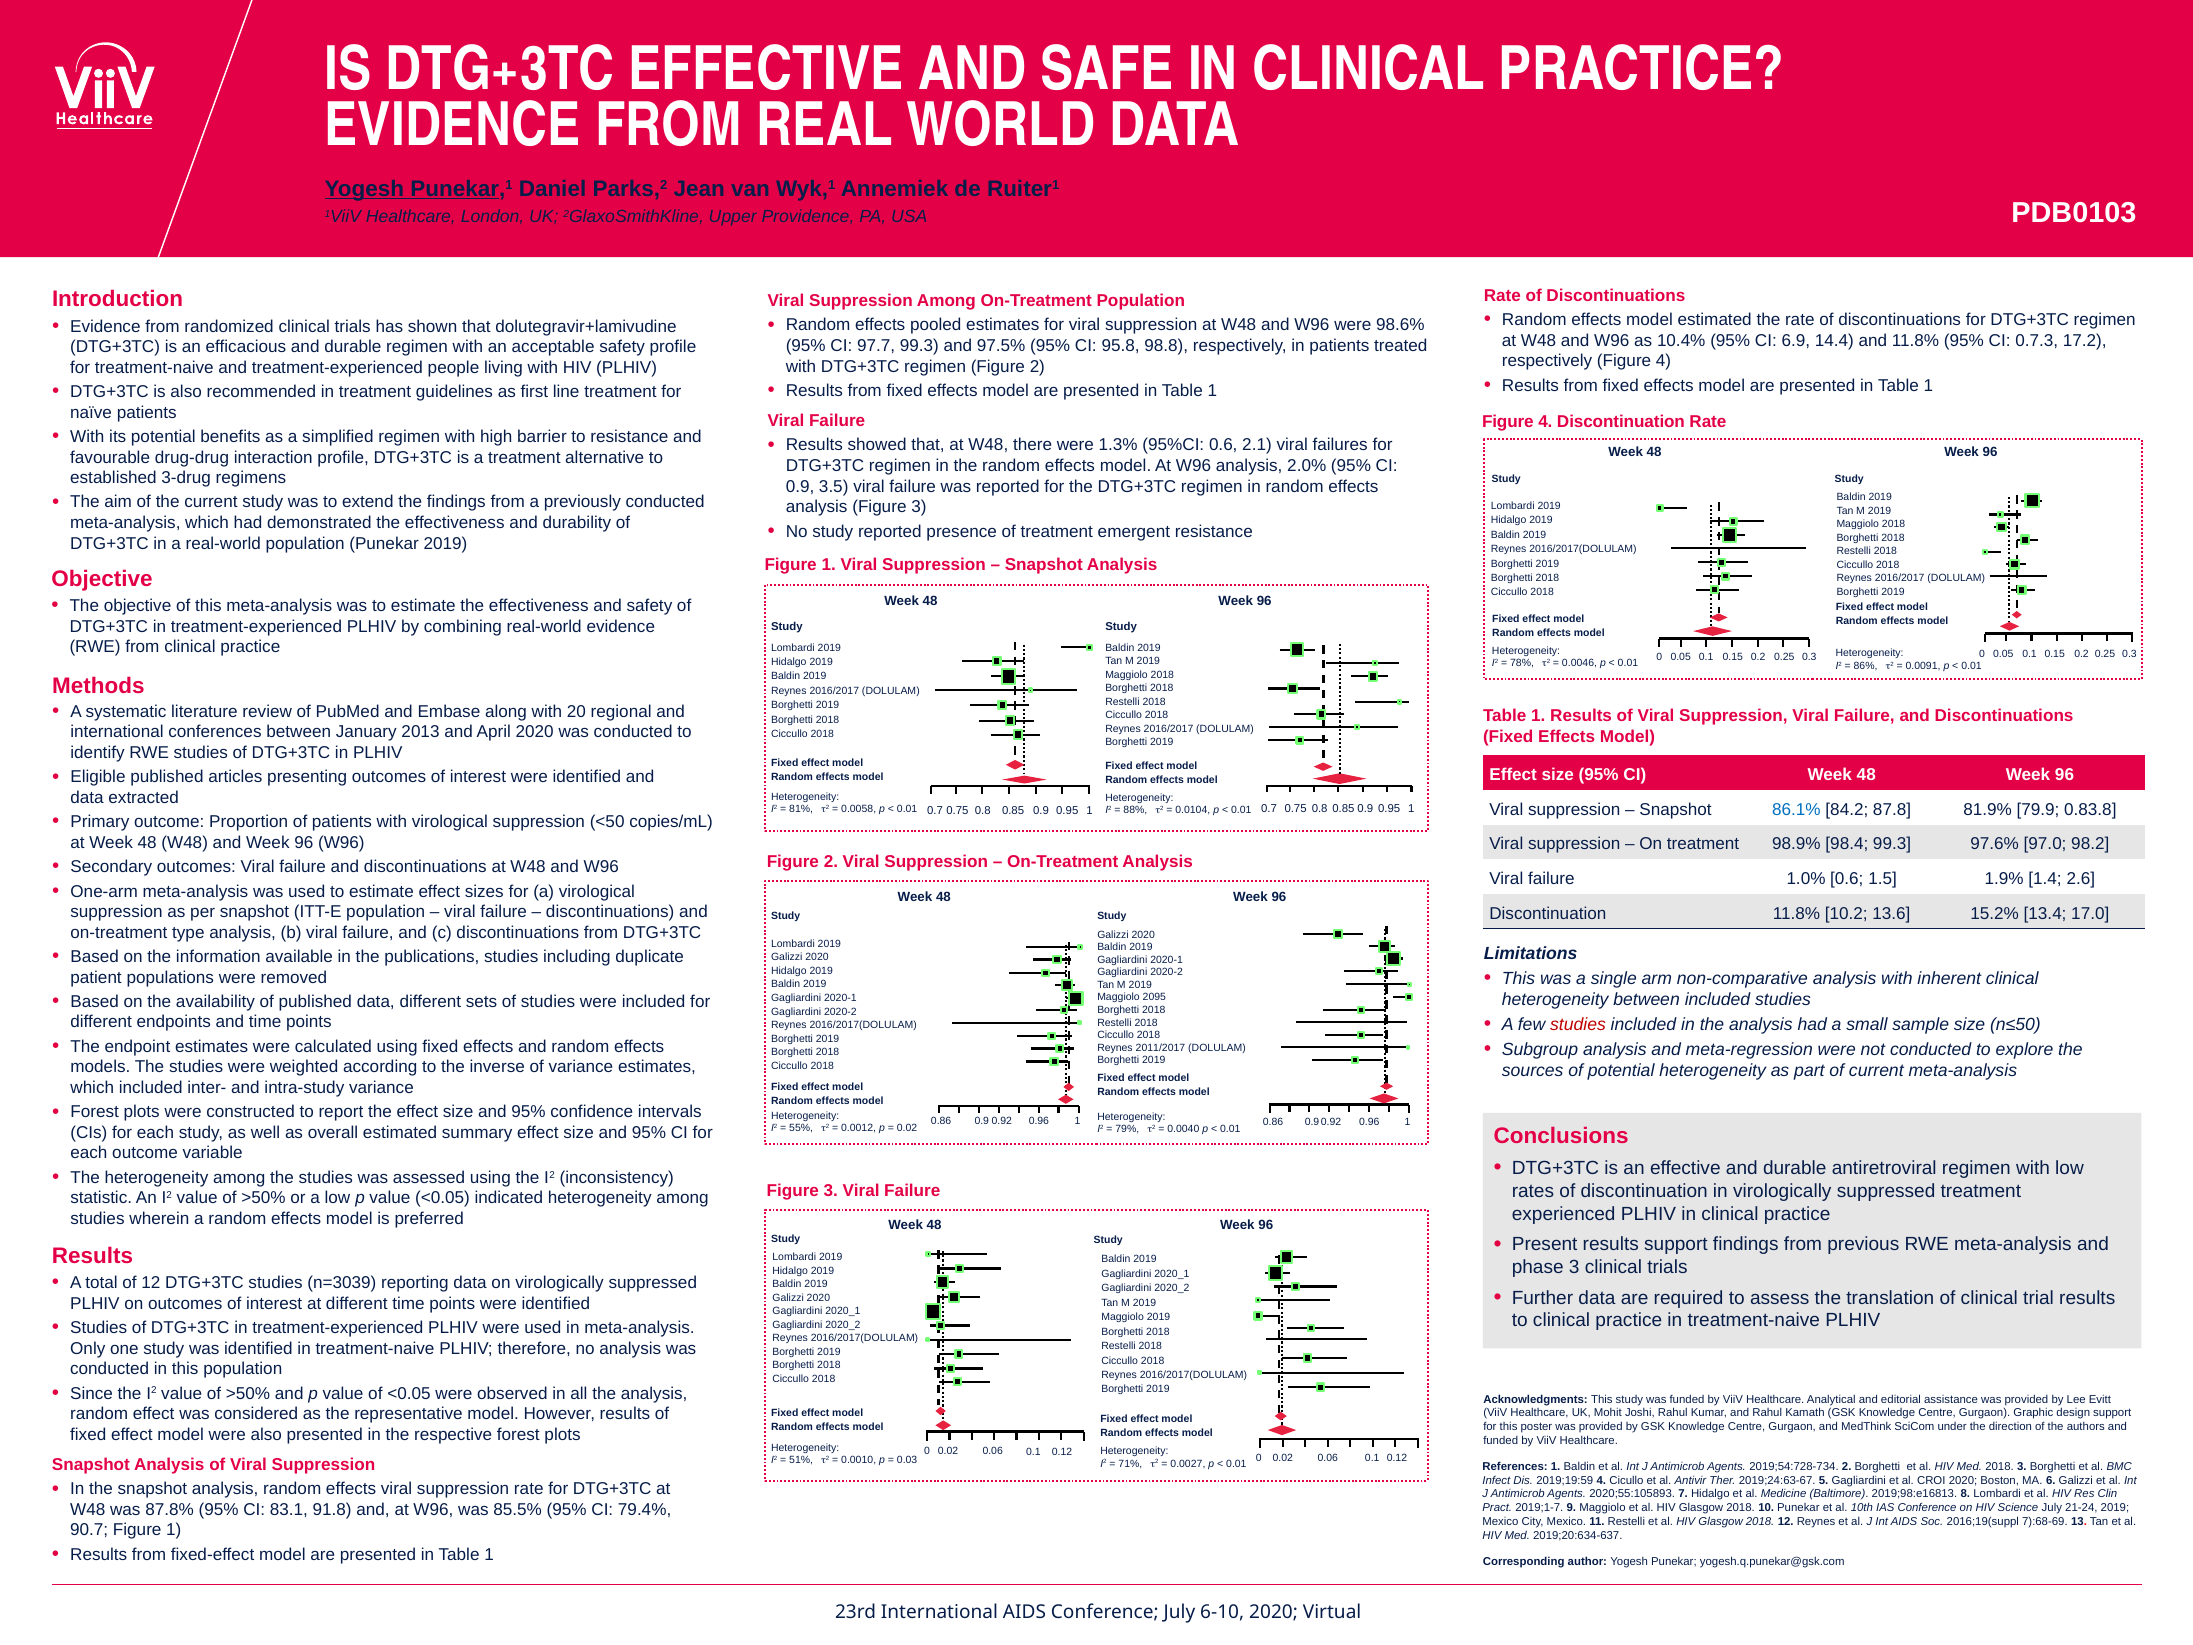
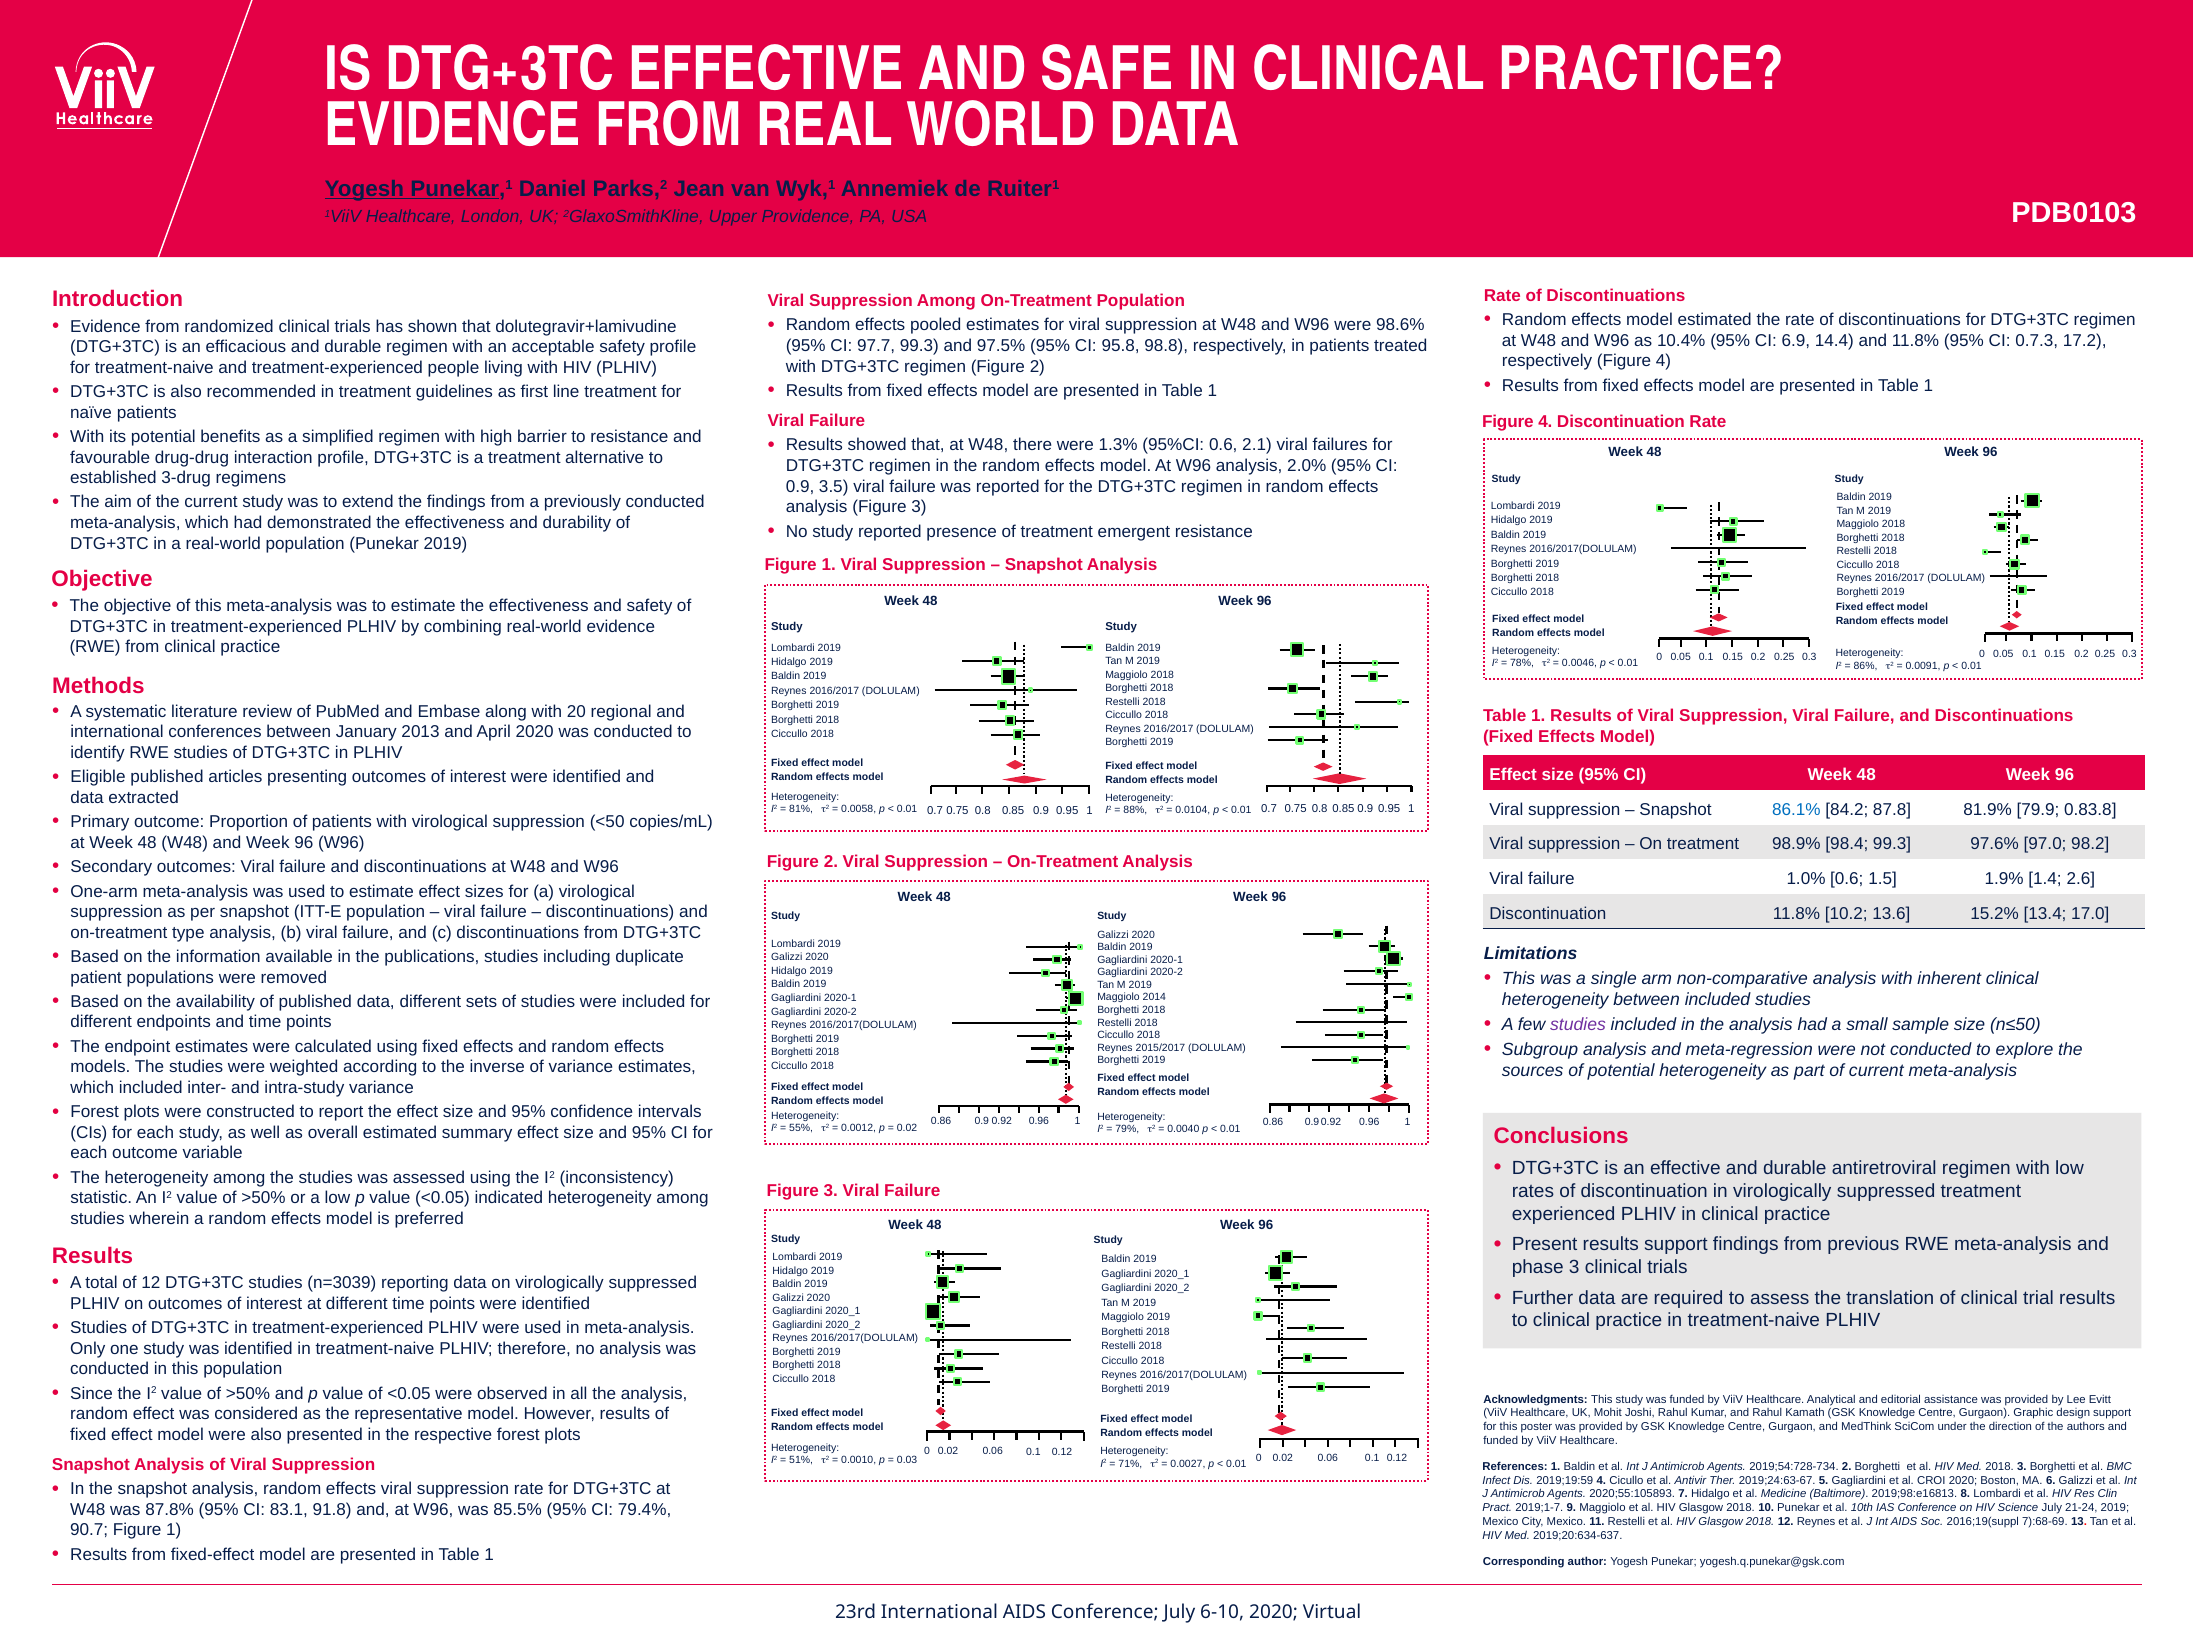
2095: 2095 -> 2014 (1154, 997)
studies colour: red -> purple (1578, 1024)
2011/2017: 2011/2017 -> 2015/2017 (1161, 1048)
